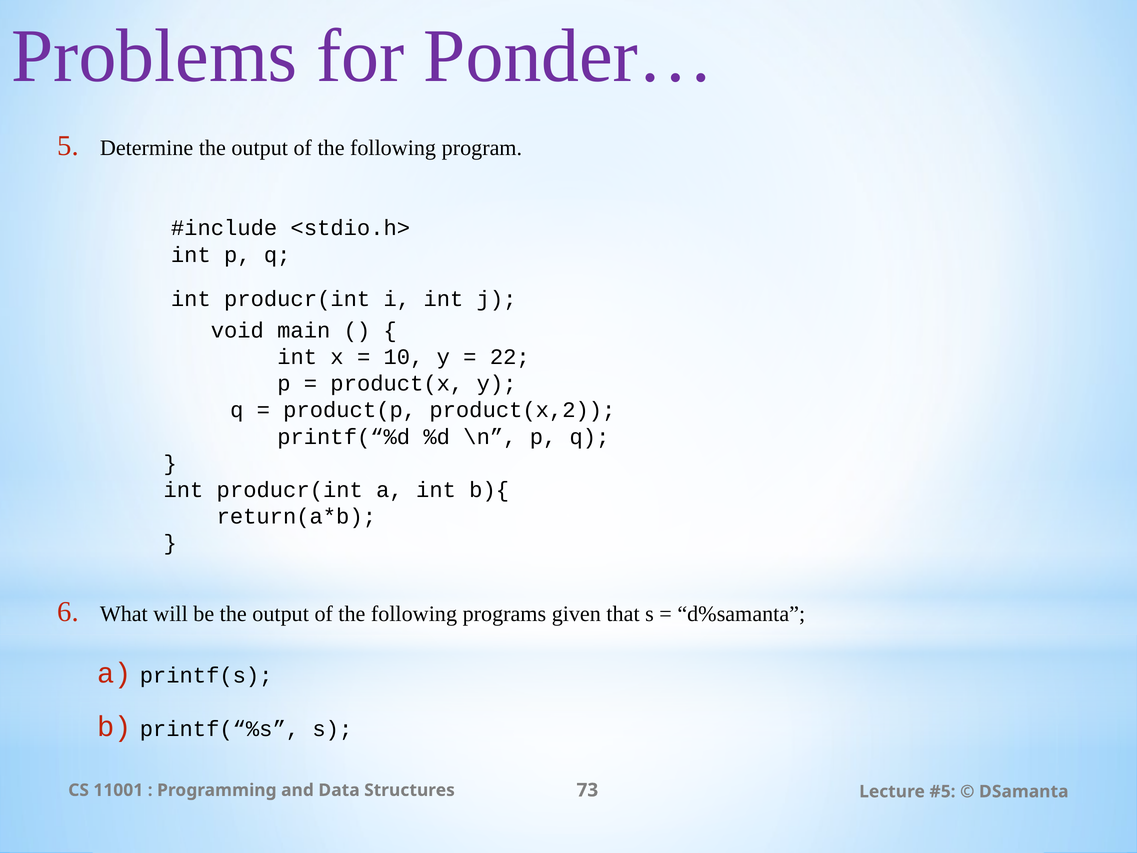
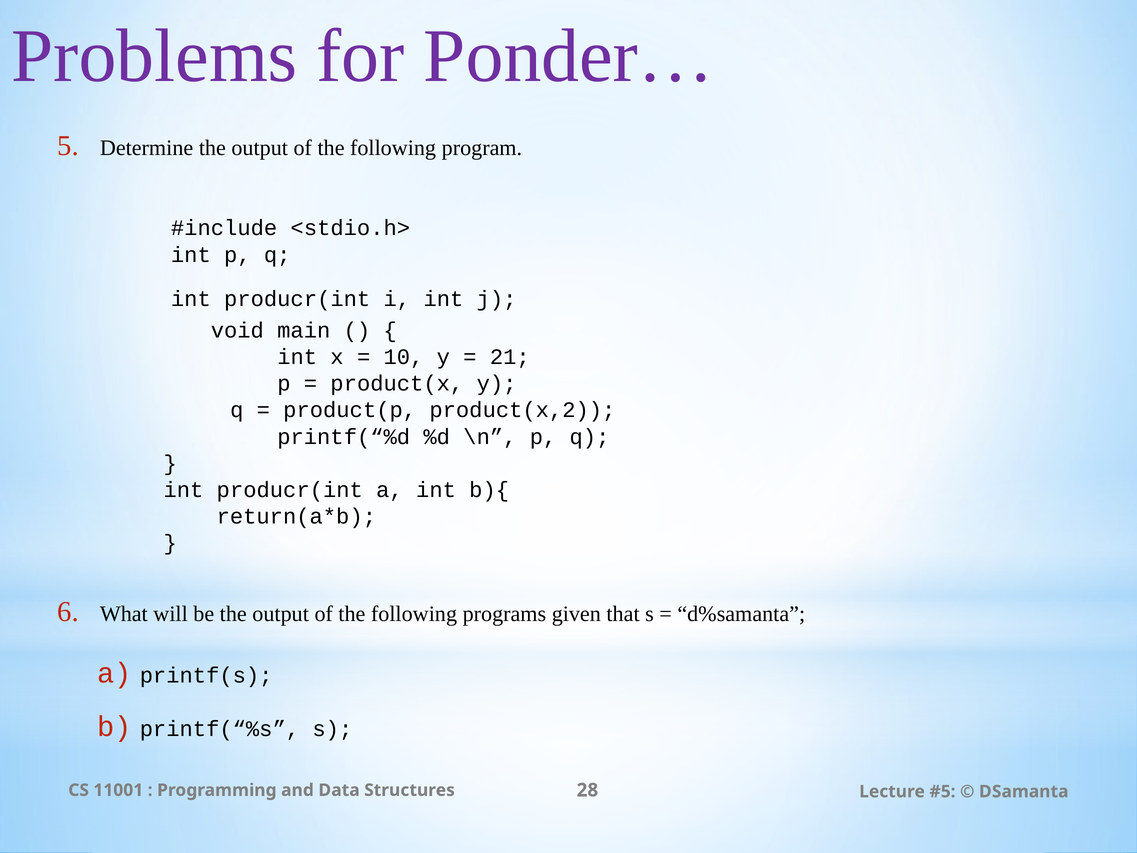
22: 22 -> 21 (510, 357)
73: 73 -> 28 (587, 790)
